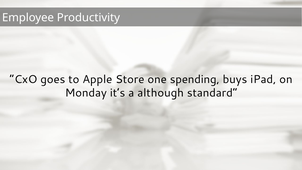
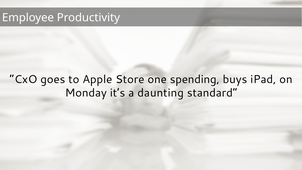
although: although -> daunting (161, 93)
